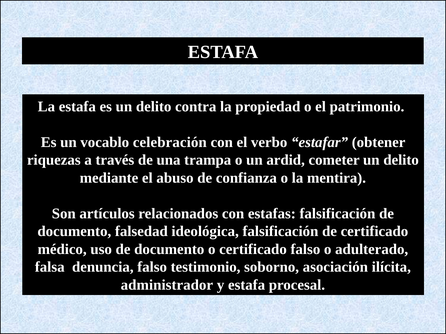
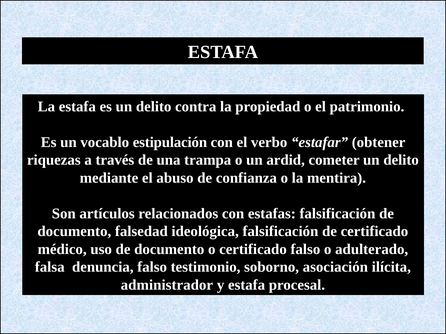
celebración: celebración -> estipulación (170, 142)
